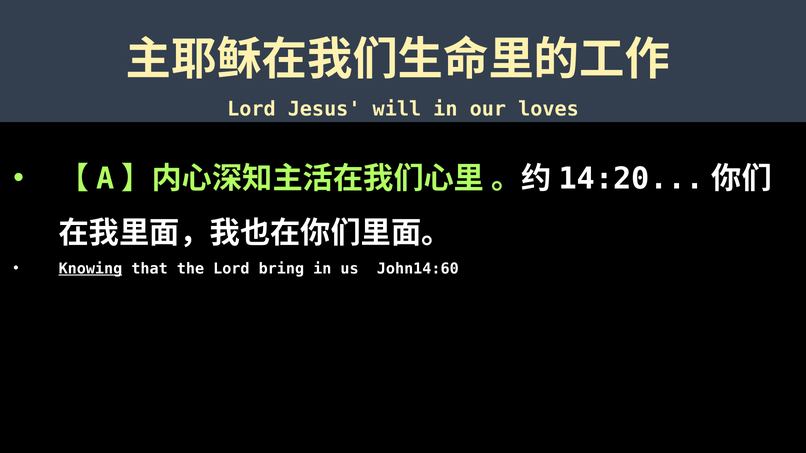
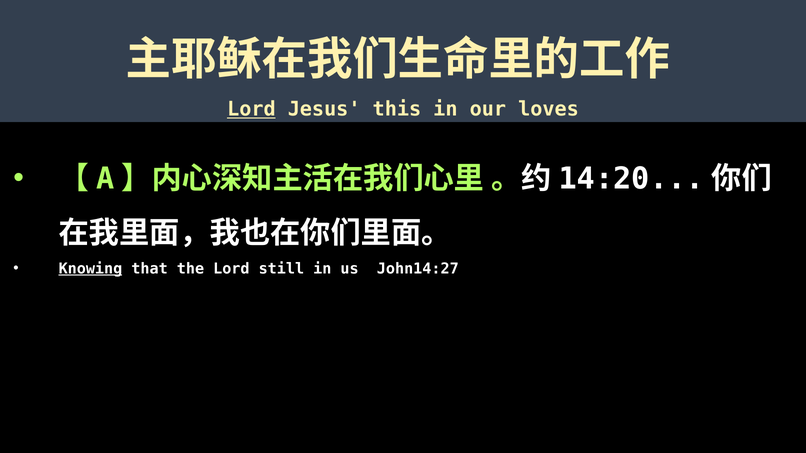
Lord underline: none -> present (251, 109)
will: will -> this (397, 109)
bring: bring -> still (281, 269)
John14:60: John14:60 -> John14:27 (418, 269)
